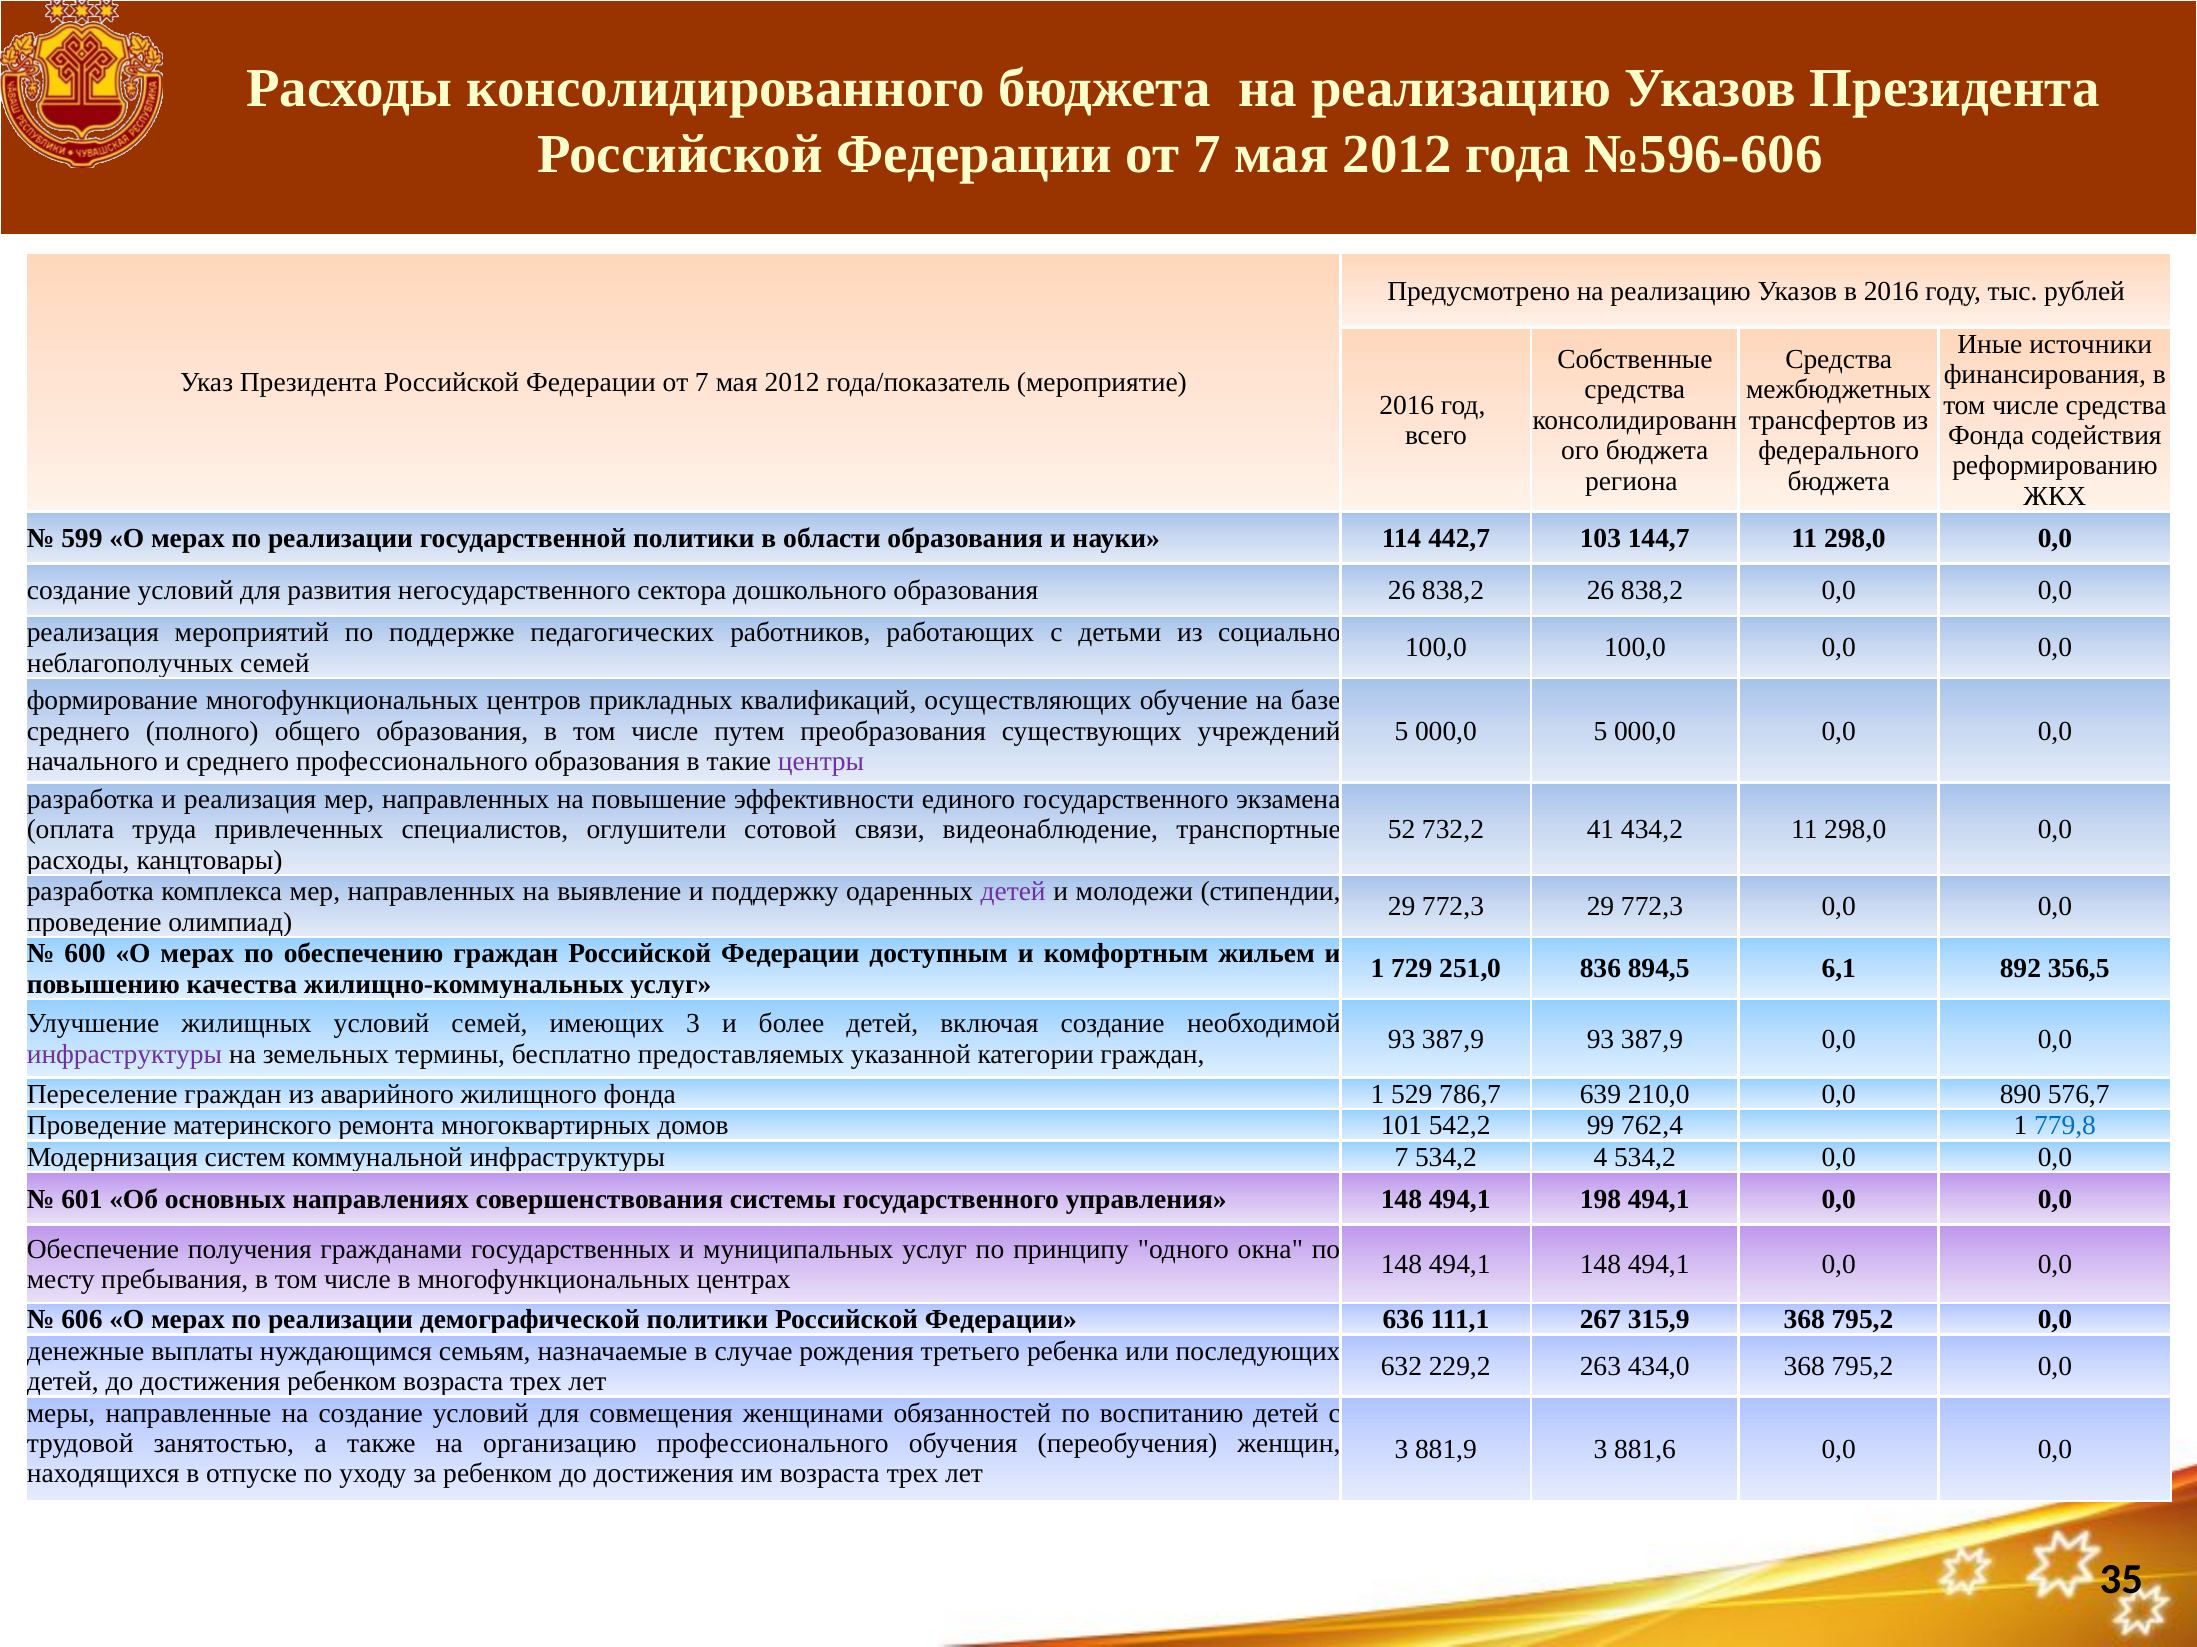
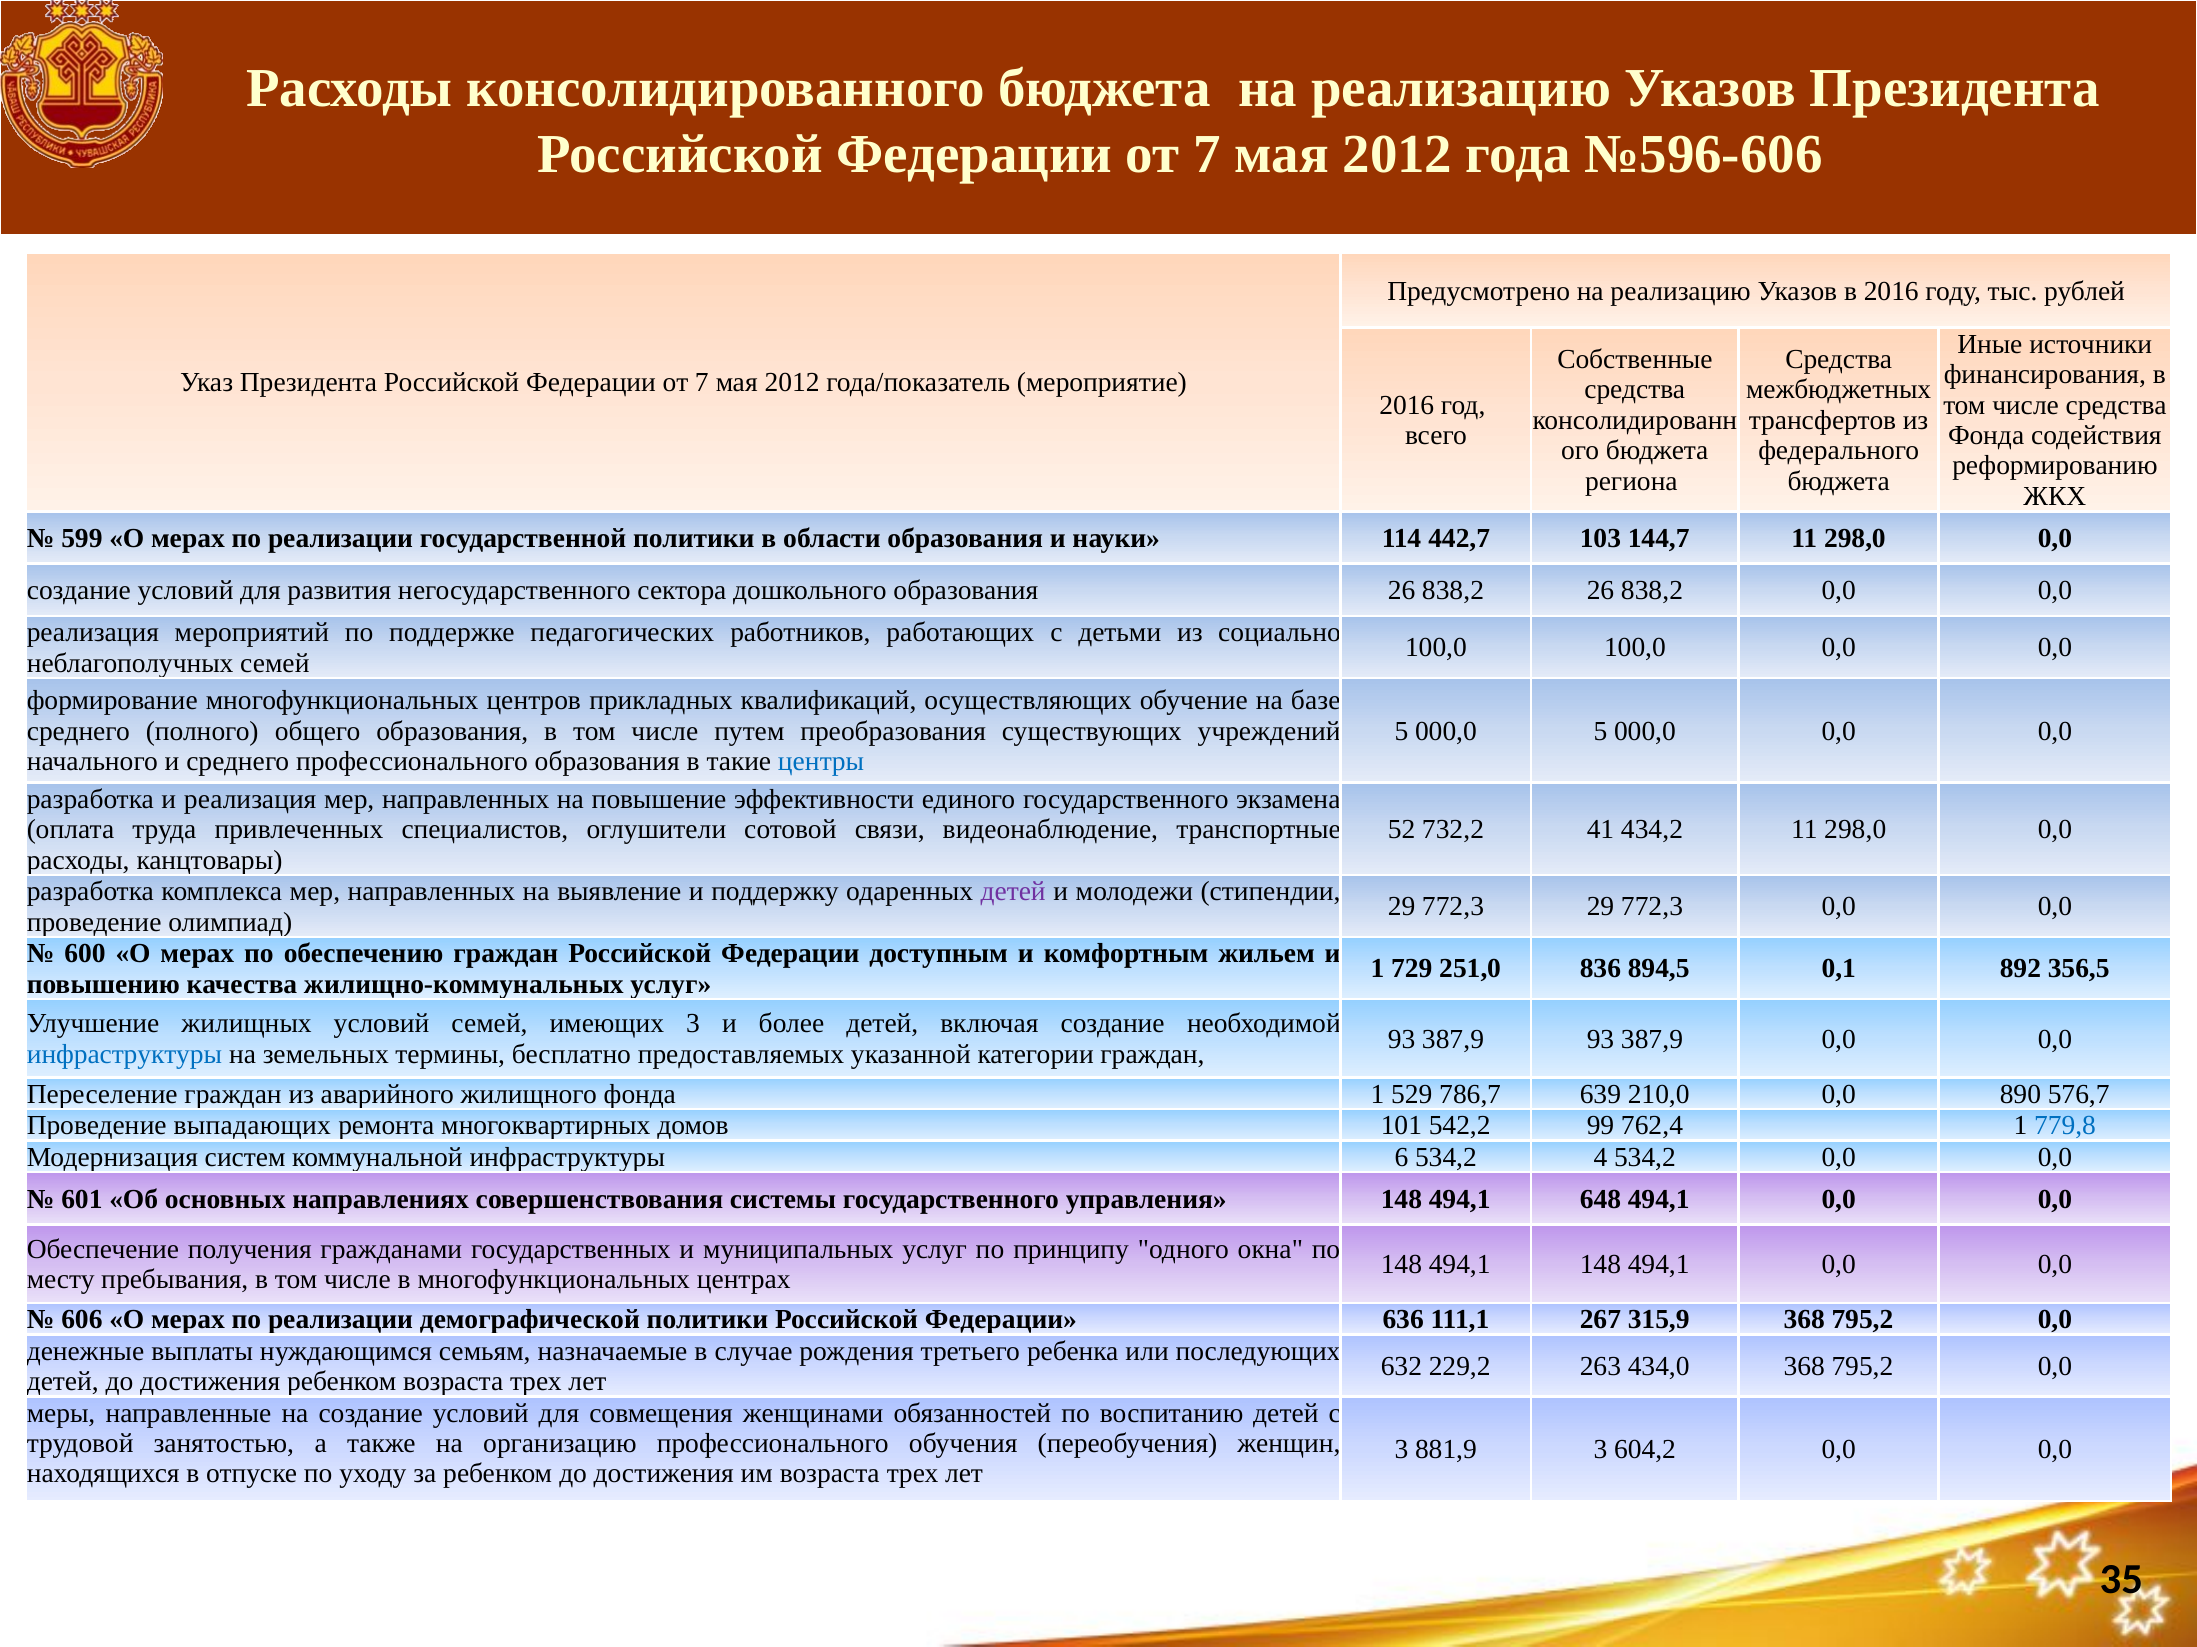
центры colour: purple -> blue (821, 762)
6,1: 6,1 -> 0,1 (1839, 969)
инфраструктуры colour: purple -> blue (124, 1055)
материнского: материнского -> выпадающих (252, 1126)
инфраструктуры 7: 7 -> 6 (1402, 1158)
198: 198 -> 648 (1600, 1200)
881,6: 881,6 -> 604,2 (1645, 1450)
